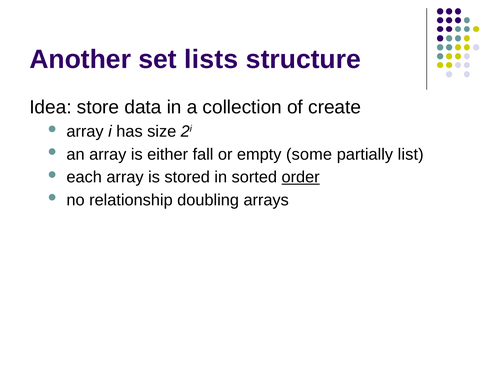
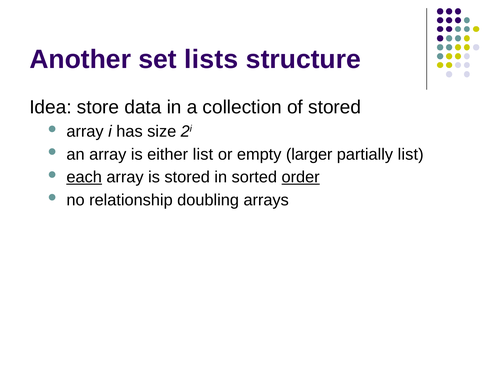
of create: create -> stored (335, 107)
either fall: fall -> list (203, 155)
some: some -> larger (309, 155)
each underline: none -> present (84, 177)
